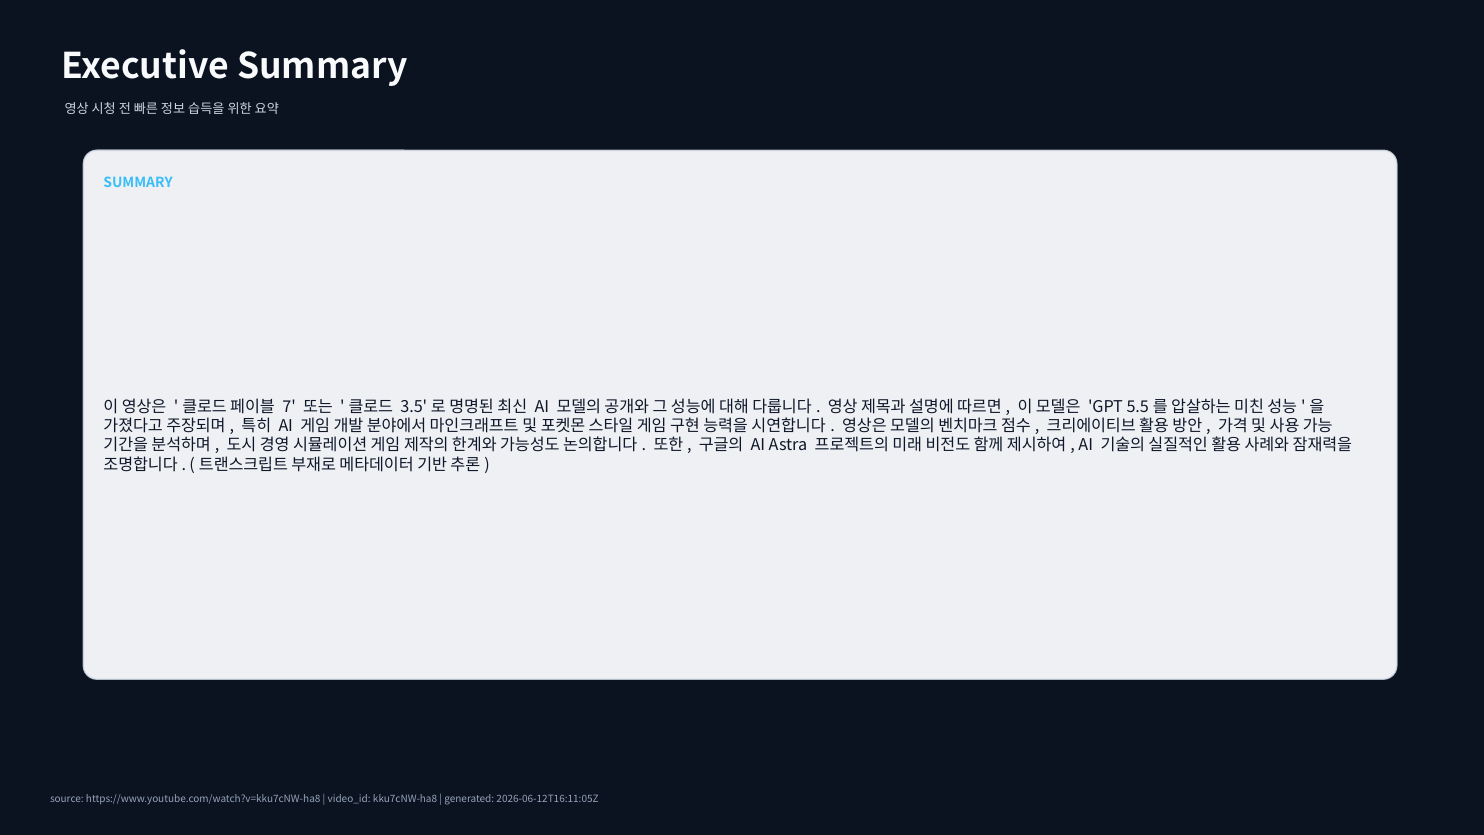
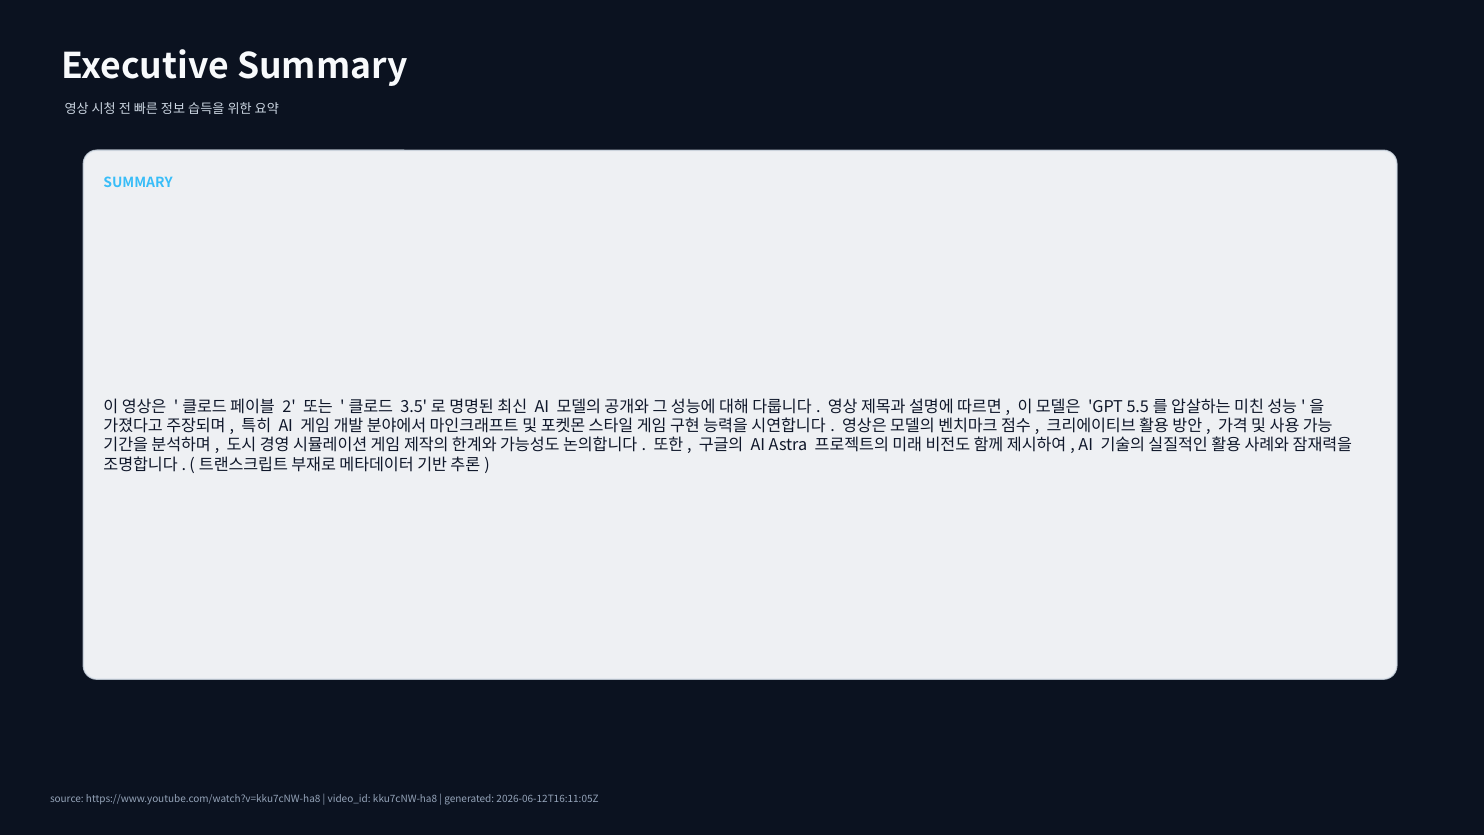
7: 7 -> 2 (289, 407)
